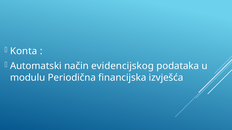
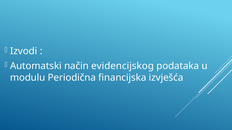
Konta: Konta -> Izvodi (24, 51)
